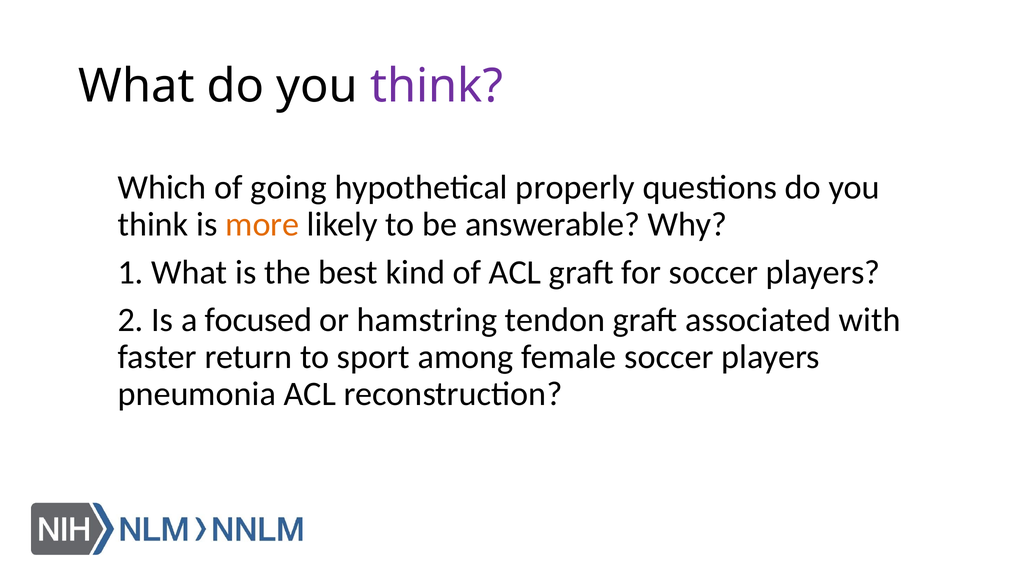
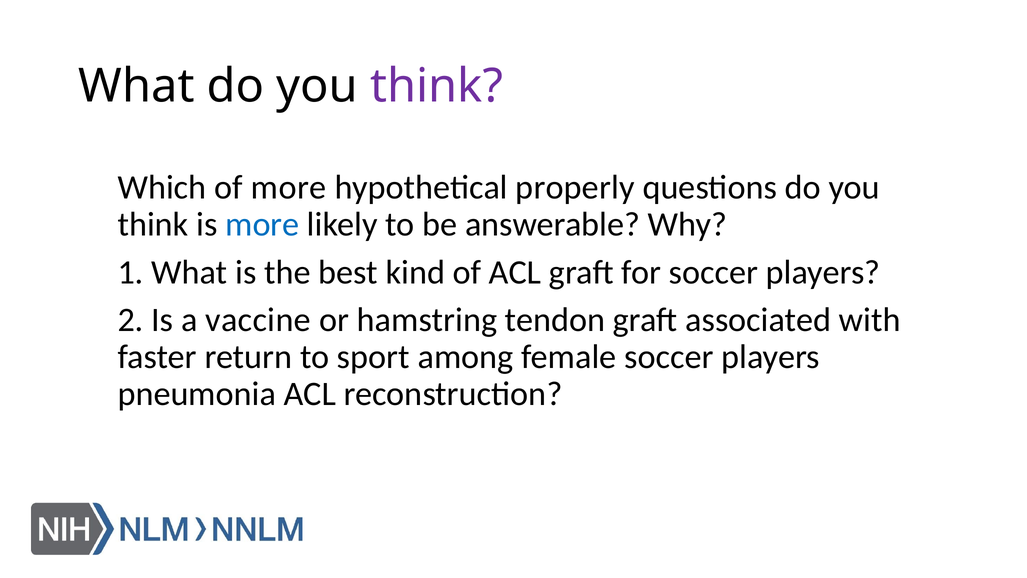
of going: going -> more (289, 187)
more colour: orange -> blue (262, 224)
focused: focused -> vaccine (258, 320)
